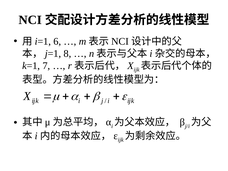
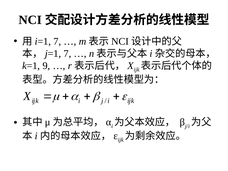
6: 6 -> 7 (57, 41)
8: 8 -> 7 (67, 54)
7: 7 -> 9 (46, 66)
